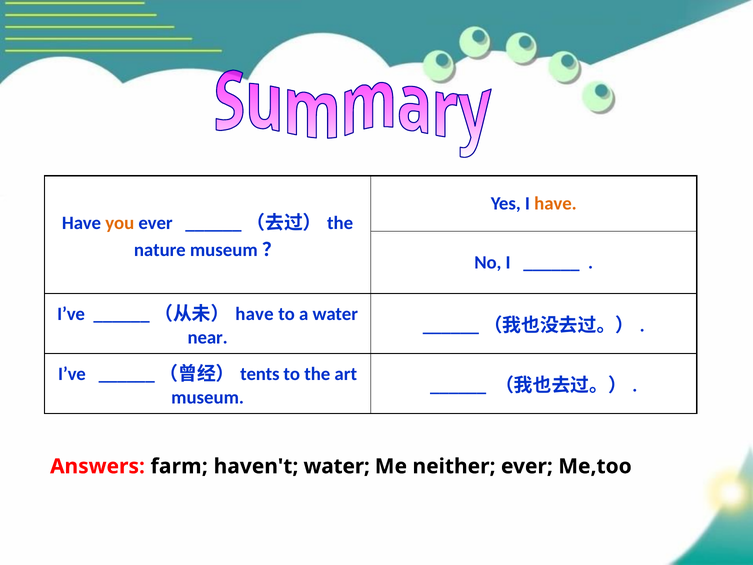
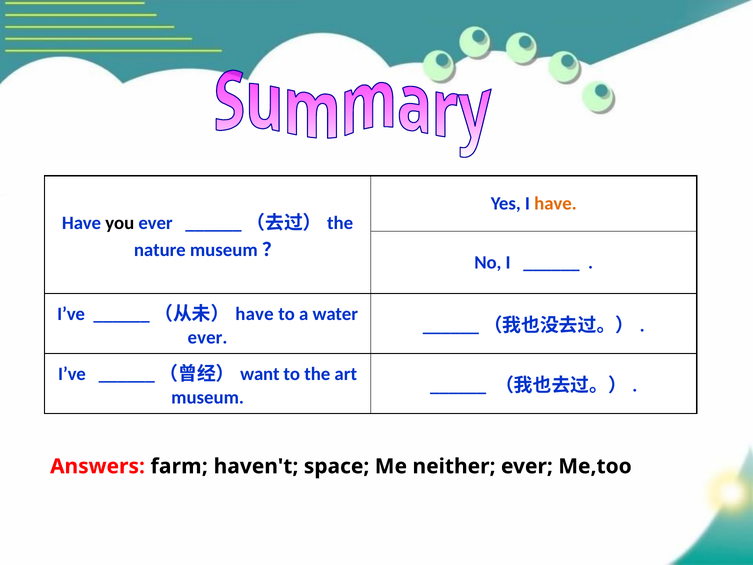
you colour: orange -> black (120, 223)
near: near -> ever (208, 337)
tents: tents -> want (260, 374)
haven't water: water -> space (337, 466)
